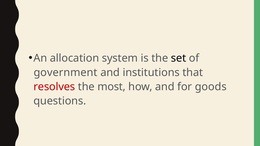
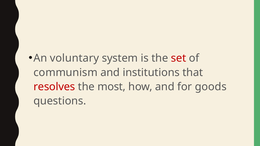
allocation: allocation -> voluntary (74, 58)
set colour: black -> red (179, 58)
government: government -> communism (66, 73)
